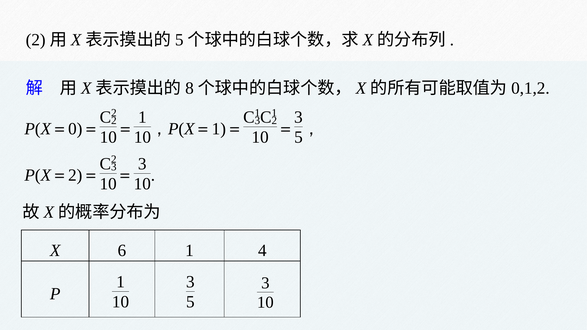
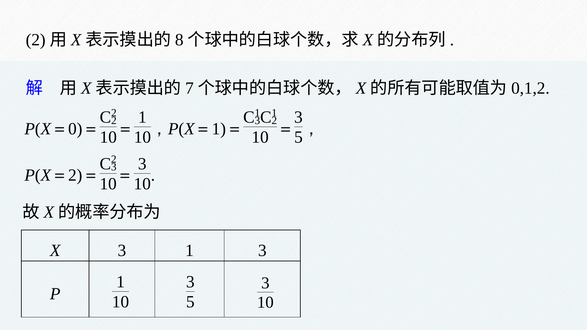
5: 5 -> 8 (179, 40)
8: 8 -> 7 (189, 88)
X 6: 6 -> 3 (122, 251)
4: 4 -> 3 (262, 251)
